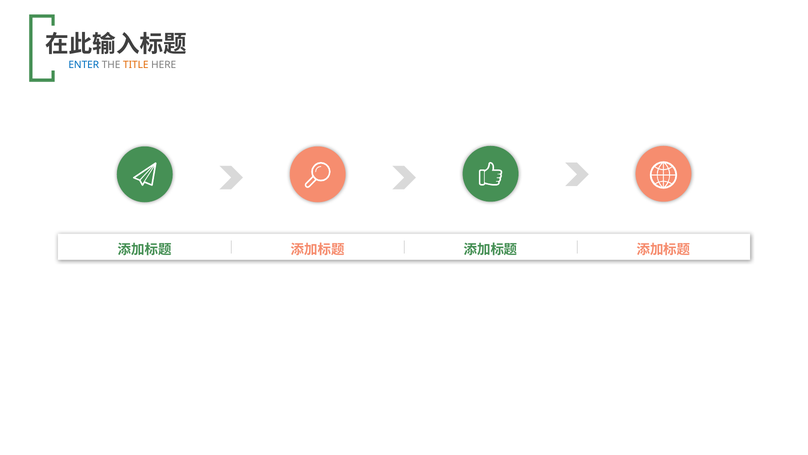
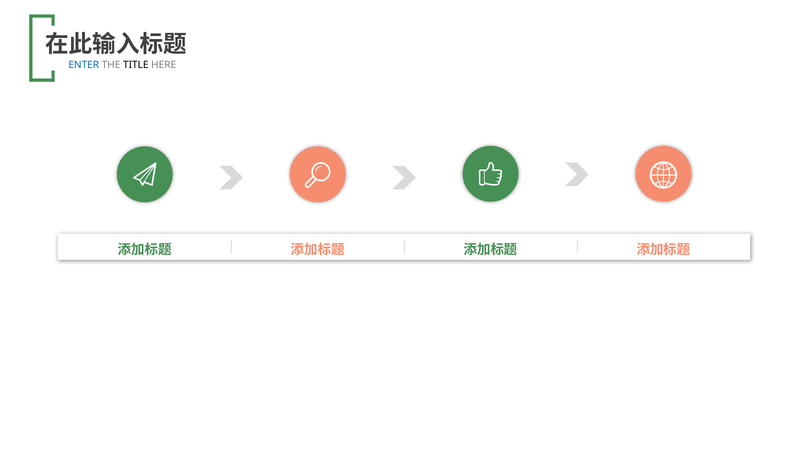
TITLE colour: orange -> black (136, 65)
